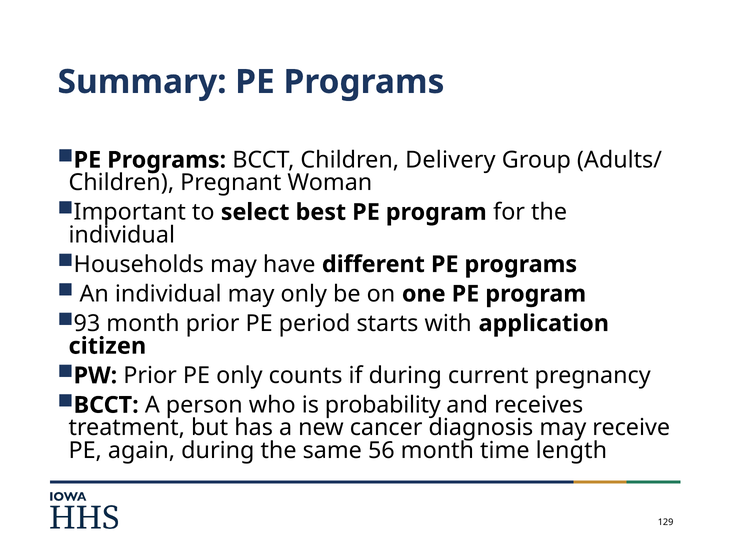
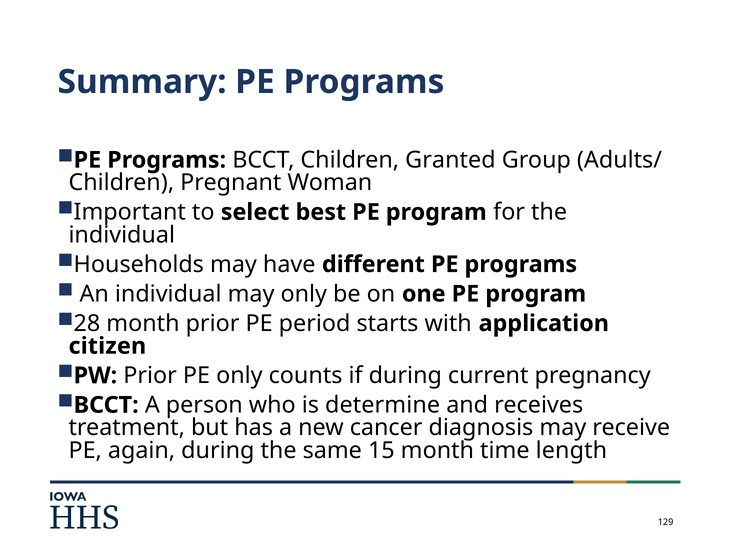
Delivery: Delivery -> Granted (450, 160)
93: 93 -> 28 (87, 324)
probability: probability -> determine (383, 405)
56: 56 -> 15 (381, 451)
